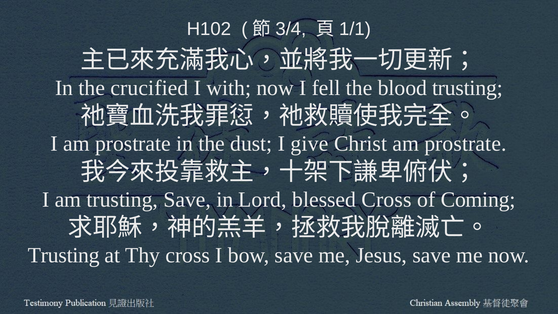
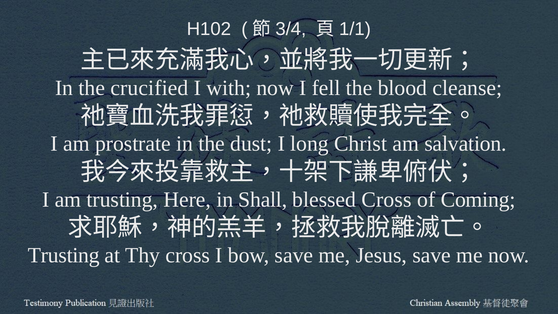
blood trusting: trusting -> cleanse (467, 88)
give: give -> long (310, 144)
Christ am prostrate: prostrate -> salvation (466, 144)
trusting Save: Save -> Here (187, 199)
Lord: Lord -> Shall (263, 199)
